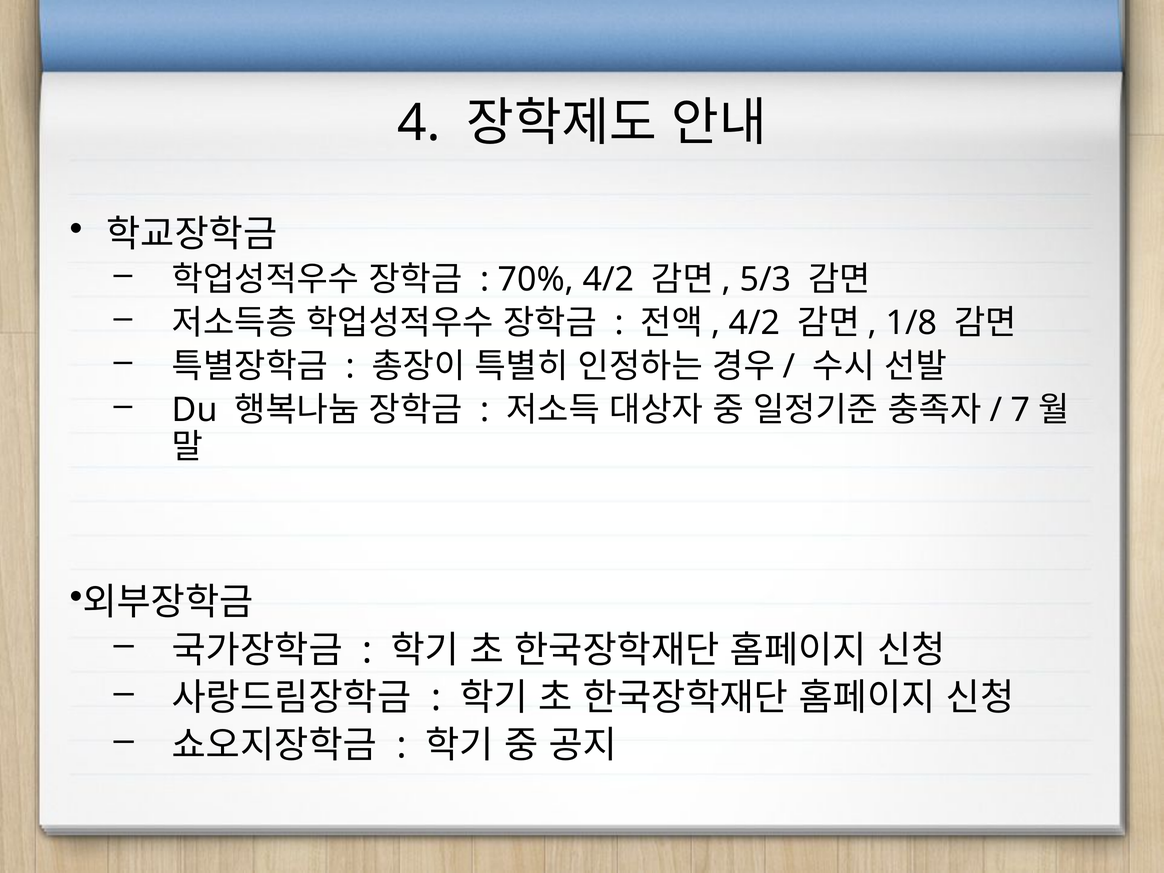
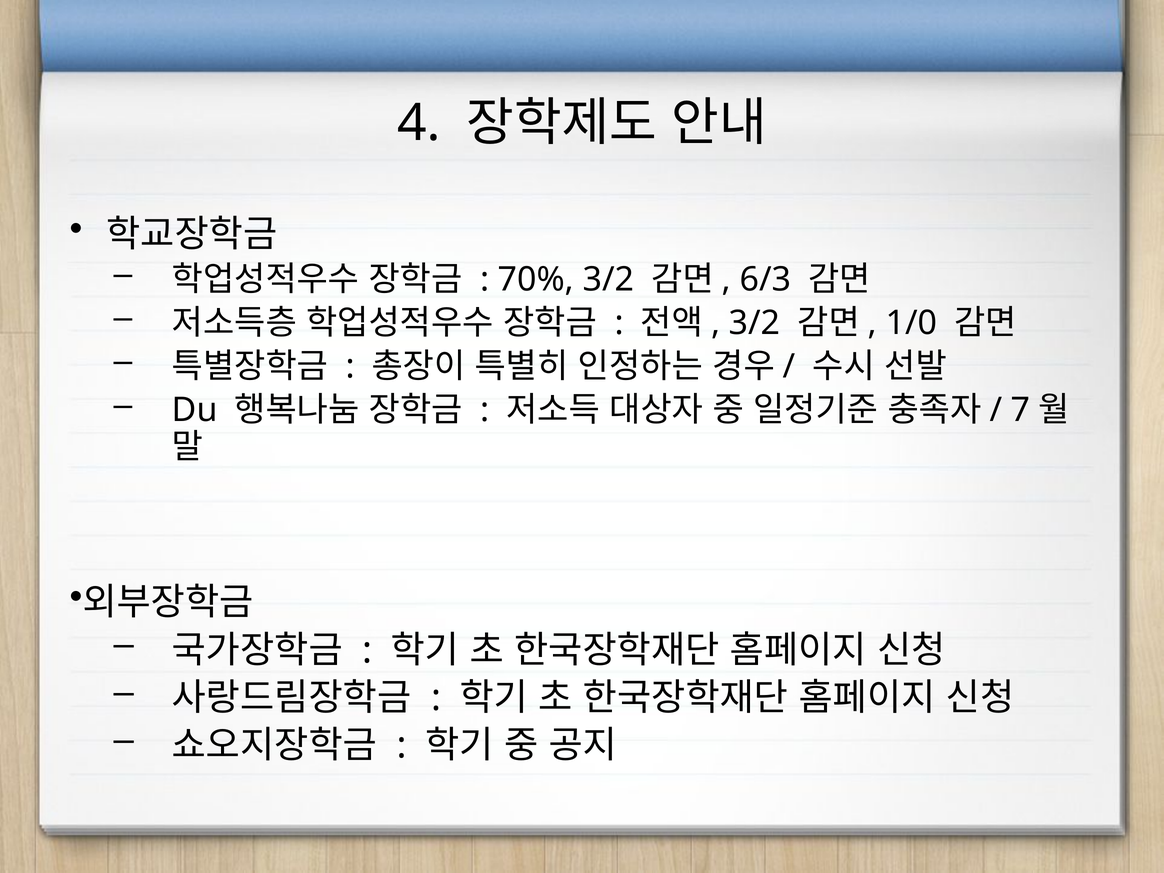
70% 4/2: 4/2 -> 3/2 (609, 279)
5/3: 5/3 -> 6/3 (765, 279)
4/2: 4/2 -> 3/2 (755, 323)
1/8: 1/8 -> 1/0 (911, 323)
